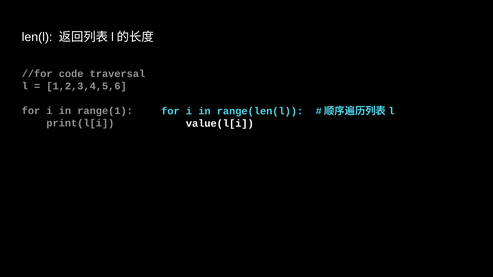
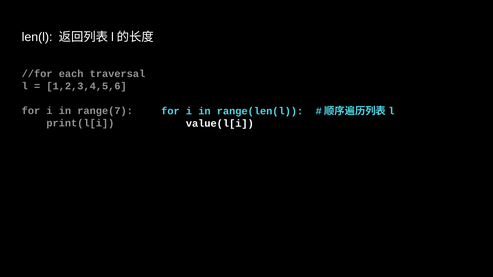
code: code -> each (71, 74)
range(1: range(1 -> range(7 (105, 111)
